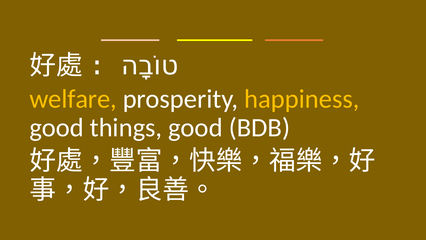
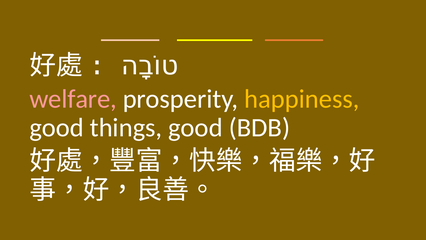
welfare colour: yellow -> pink (73, 99)
